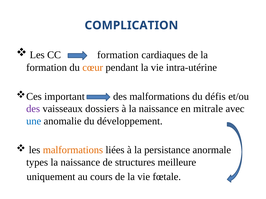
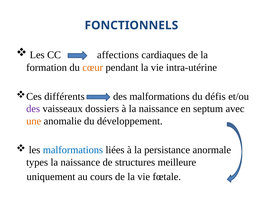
COMPLICATION: COMPLICATION -> FONCTIONNELS (131, 25)
CC formation: formation -> affections (118, 55)
important: important -> différents (64, 97)
mitrale: mitrale -> septum (208, 109)
une colour: blue -> orange (34, 121)
malformations colour: orange -> blue (73, 150)
